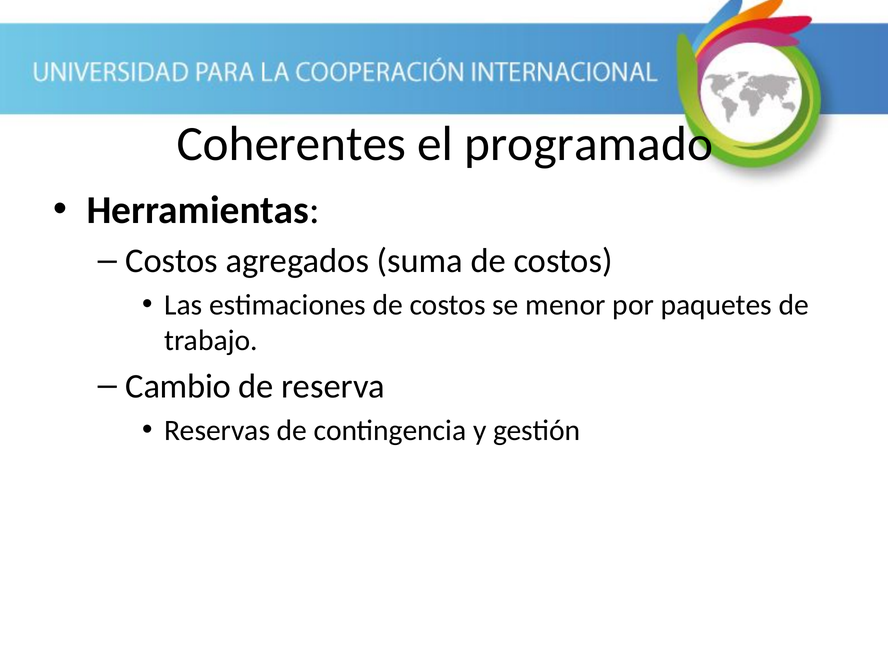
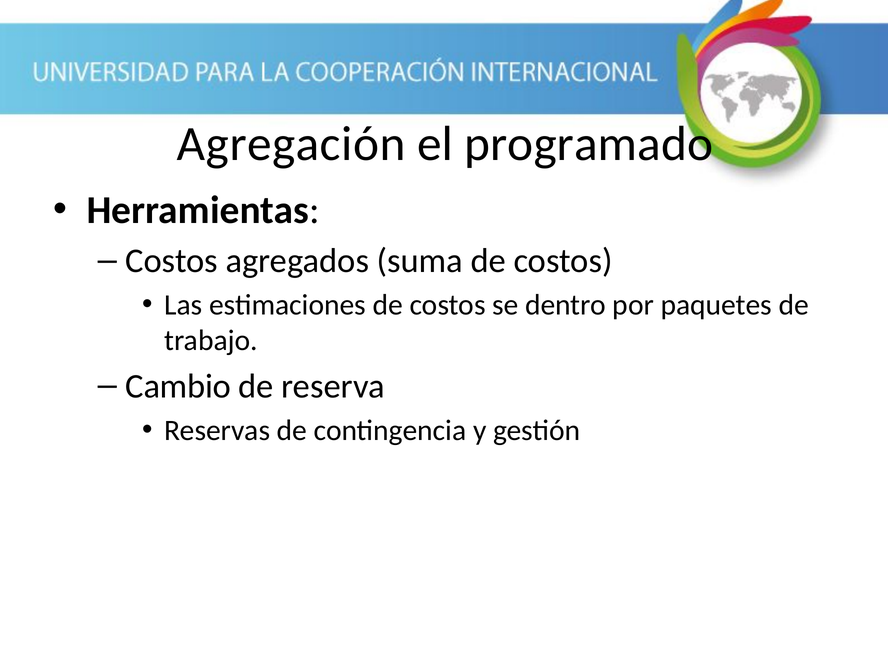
Coherentes: Coherentes -> Agregación (291, 144)
menor: menor -> dentro (566, 305)
